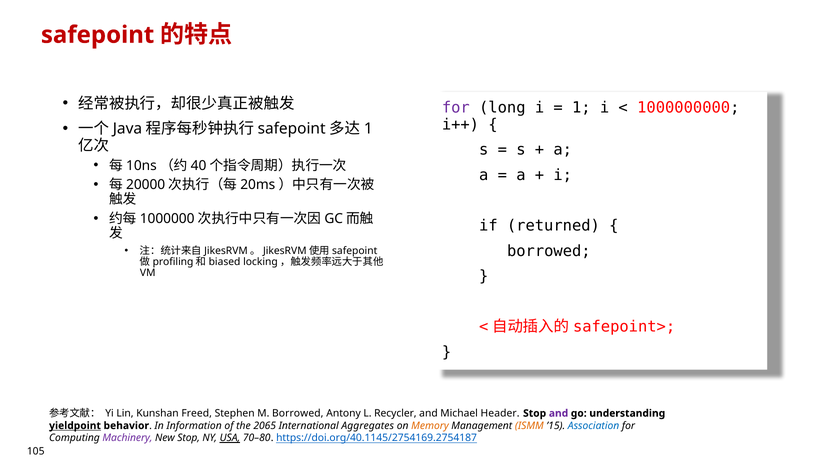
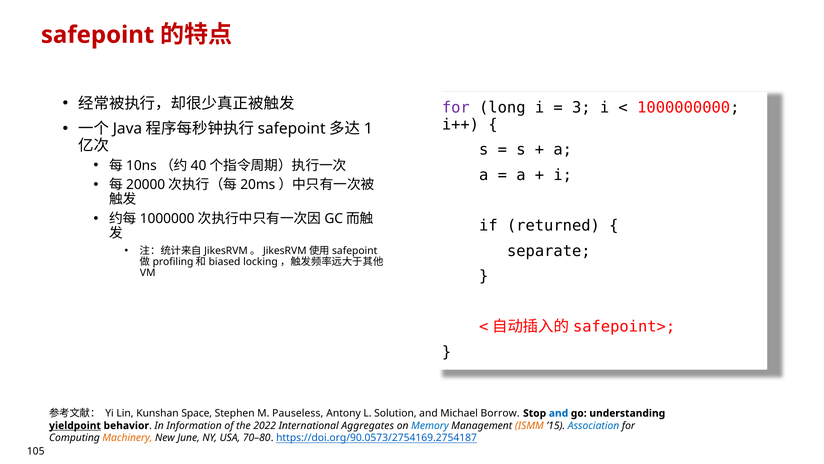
1: 1 -> 3 (581, 108)
borrowed: borrowed -> separate (549, 251)
Freed: Freed -> Space (197, 413)
M Borrowed: Borrowed -> Pauseless (298, 413)
Recycler: Recycler -> Solution (395, 413)
Header: Header -> Borrow (500, 413)
and colour: purple -> blue (558, 413)
2065: 2065 -> 2022 (265, 425)
Memory colour: orange -> blue (430, 425)
Machinery colour: purple -> orange (127, 438)
New Stop: Stop -> June (189, 438)
USA underline: present -> none (230, 438)
https://doi.org/40.1145/2754169.2754187: https://doi.org/40.1145/2754169.2754187 -> https://doi.org/90.0573/2754169.2754187 (377, 438)
